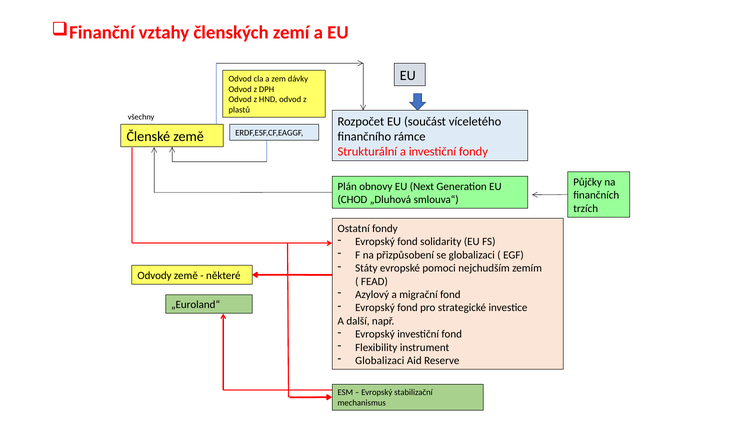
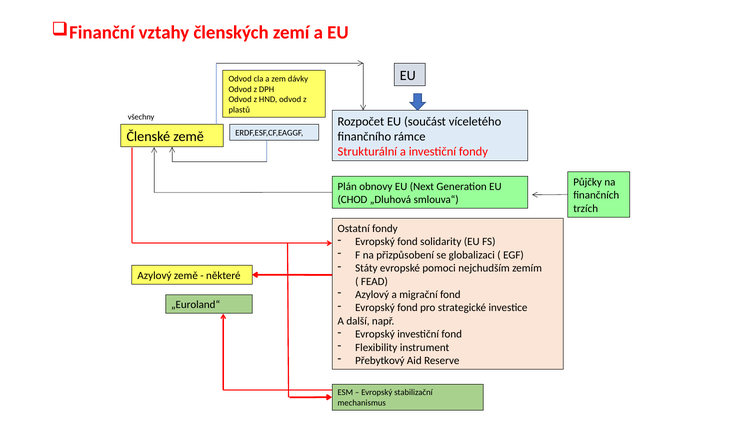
Odvody: Odvody -> Azylový (154, 275)
Globalizaci: Globalizaci -> Přebytkový (380, 360)
